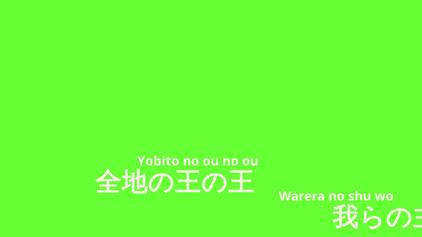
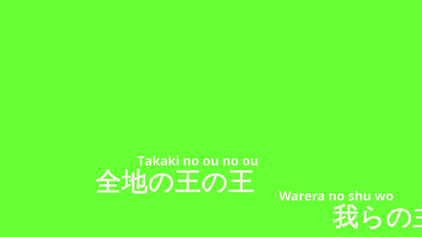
Yobito: Yobito -> Takaki (158, 161)
